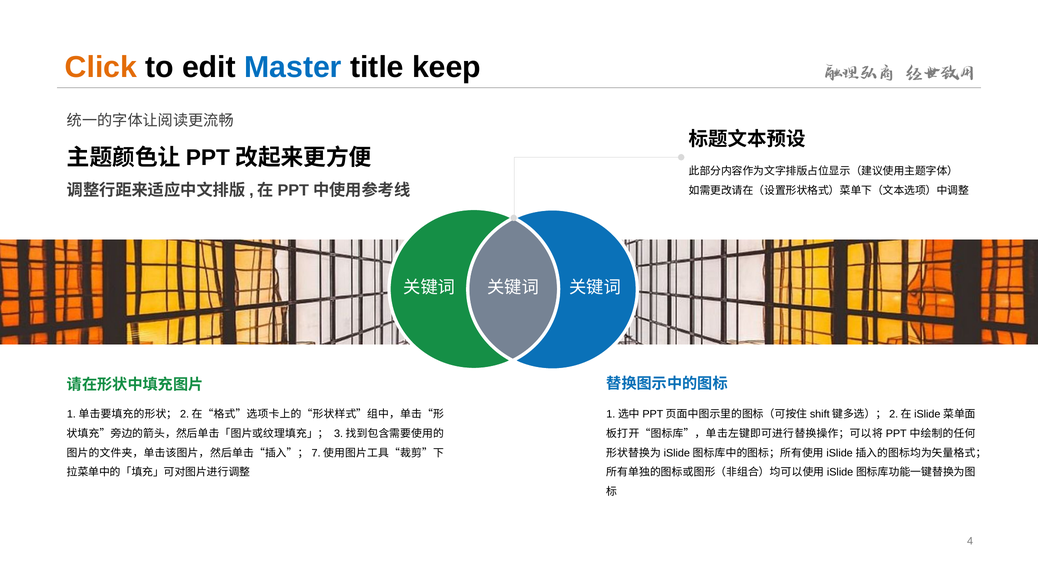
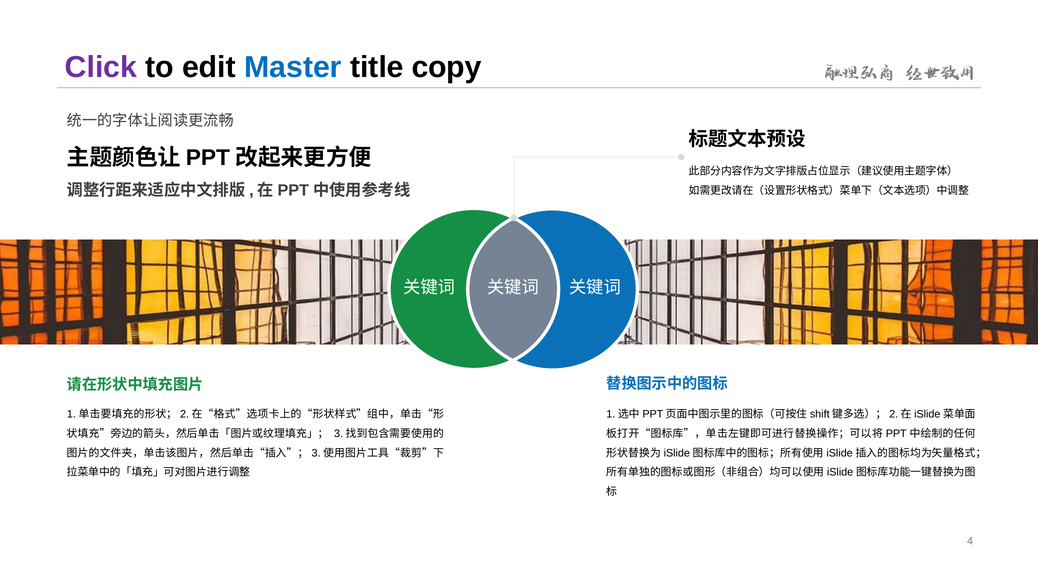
Click colour: orange -> purple (101, 67)
keep: keep -> copy (447, 67)
7: 7 -> 3 (316, 453)
